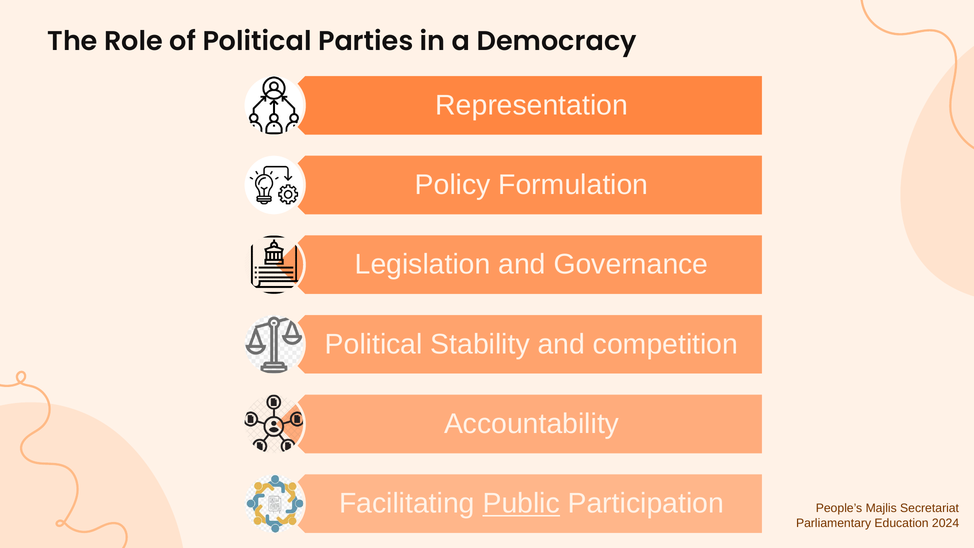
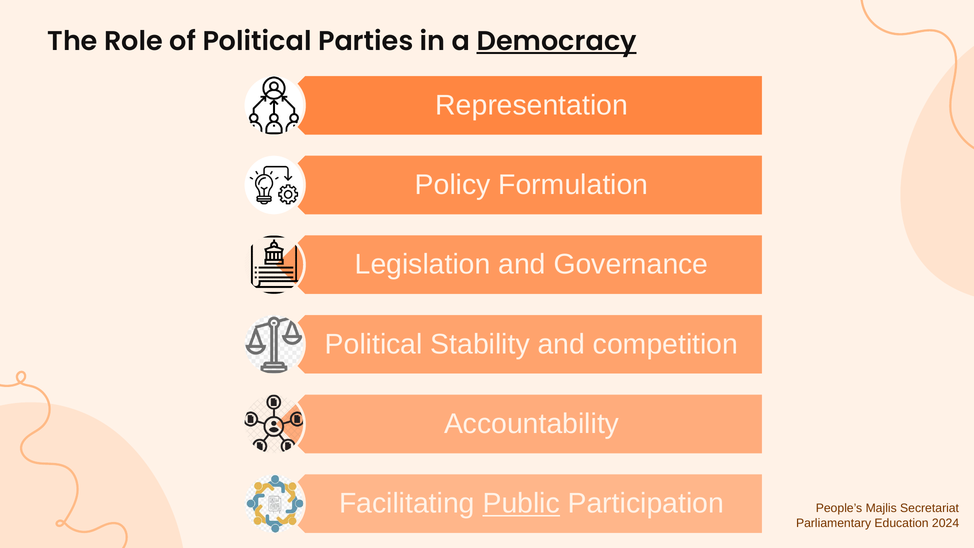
Democracy underline: none -> present (557, 41)
